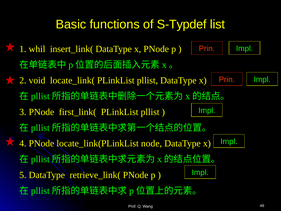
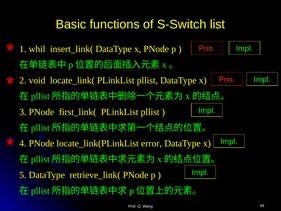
S-Typdef: S-Typdef -> S-Switch (182, 24)
node: node -> error (151, 143)
